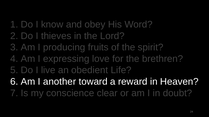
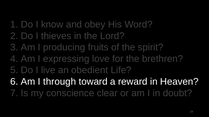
another: another -> through (60, 82)
